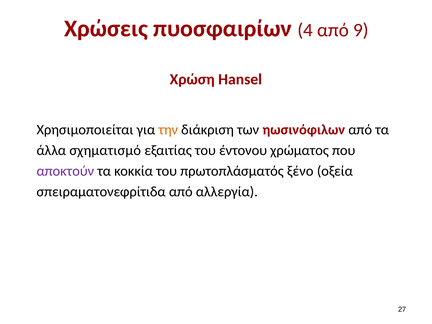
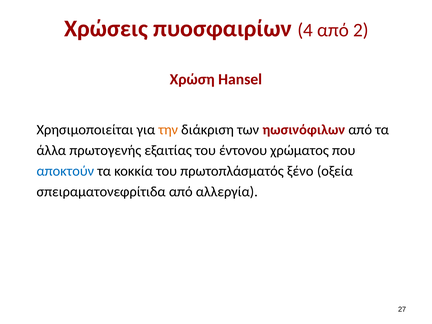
9: 9 -> 2 (361, 30)
σχηματισμό: σχηματισμό -> πρωτογενής (105, 150)
αποκτούν colour: purple -> blue (65, 171)
